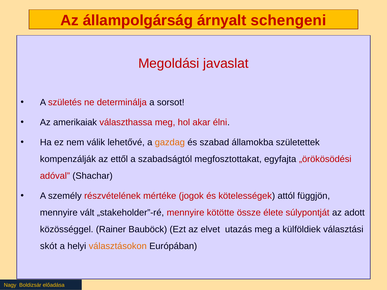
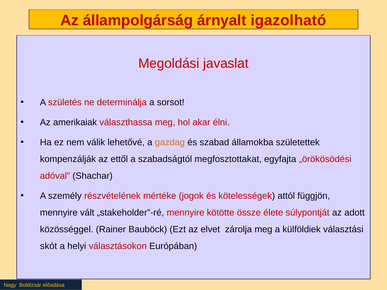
schengeni: schengeni -> igazolható (288, 20)
utazás: utazás -> zárolja (239, 230)
választásokon colour: orange -> red (118, 246)
